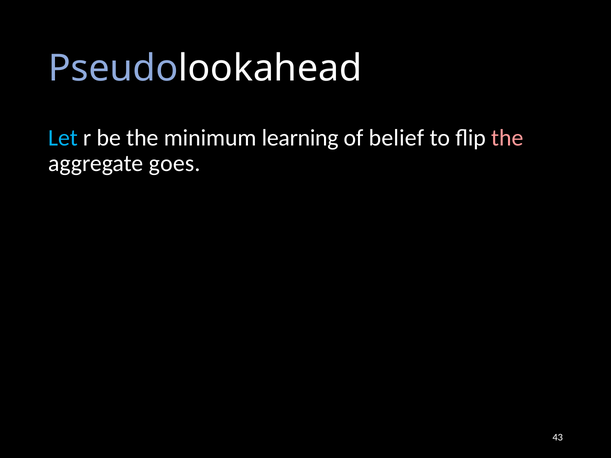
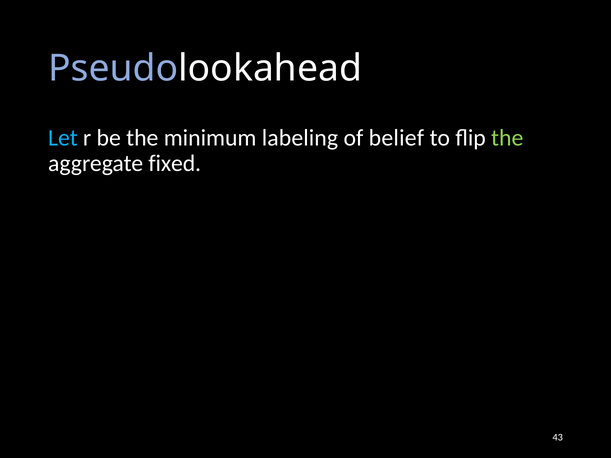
learning: learning -> labeling (300, 138)
the colour: pink -> light green (507, 138)
goes: goes -> fixed (175, 163)
